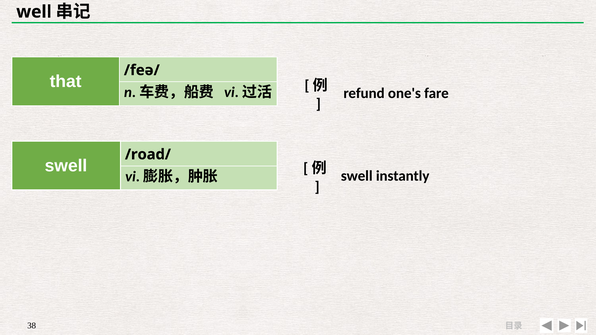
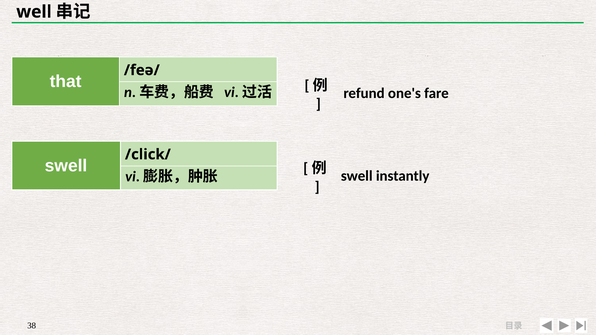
/road/: /road/ -> /click/ (148, 155)
